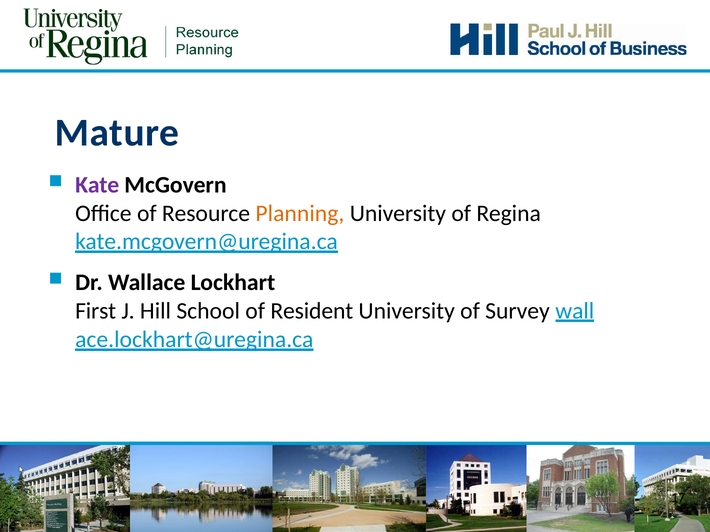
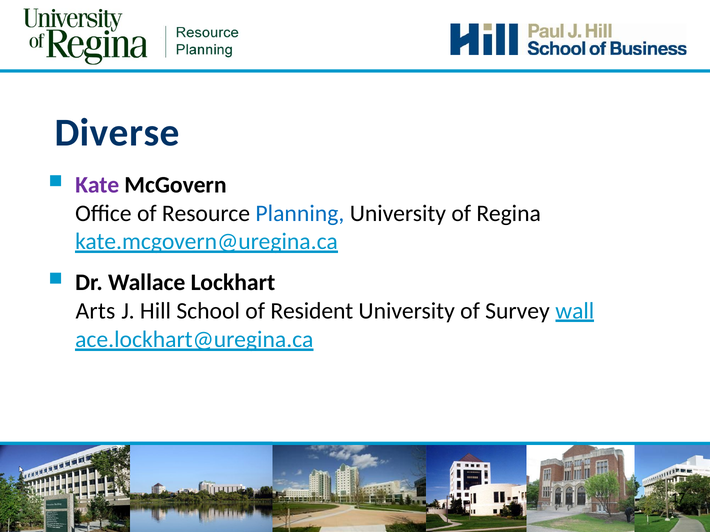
Mature: Mature -> Diverse (117, 133)
Planning colour: orange -> blue (300, 213)
First: First -> Arts (95, 311)
